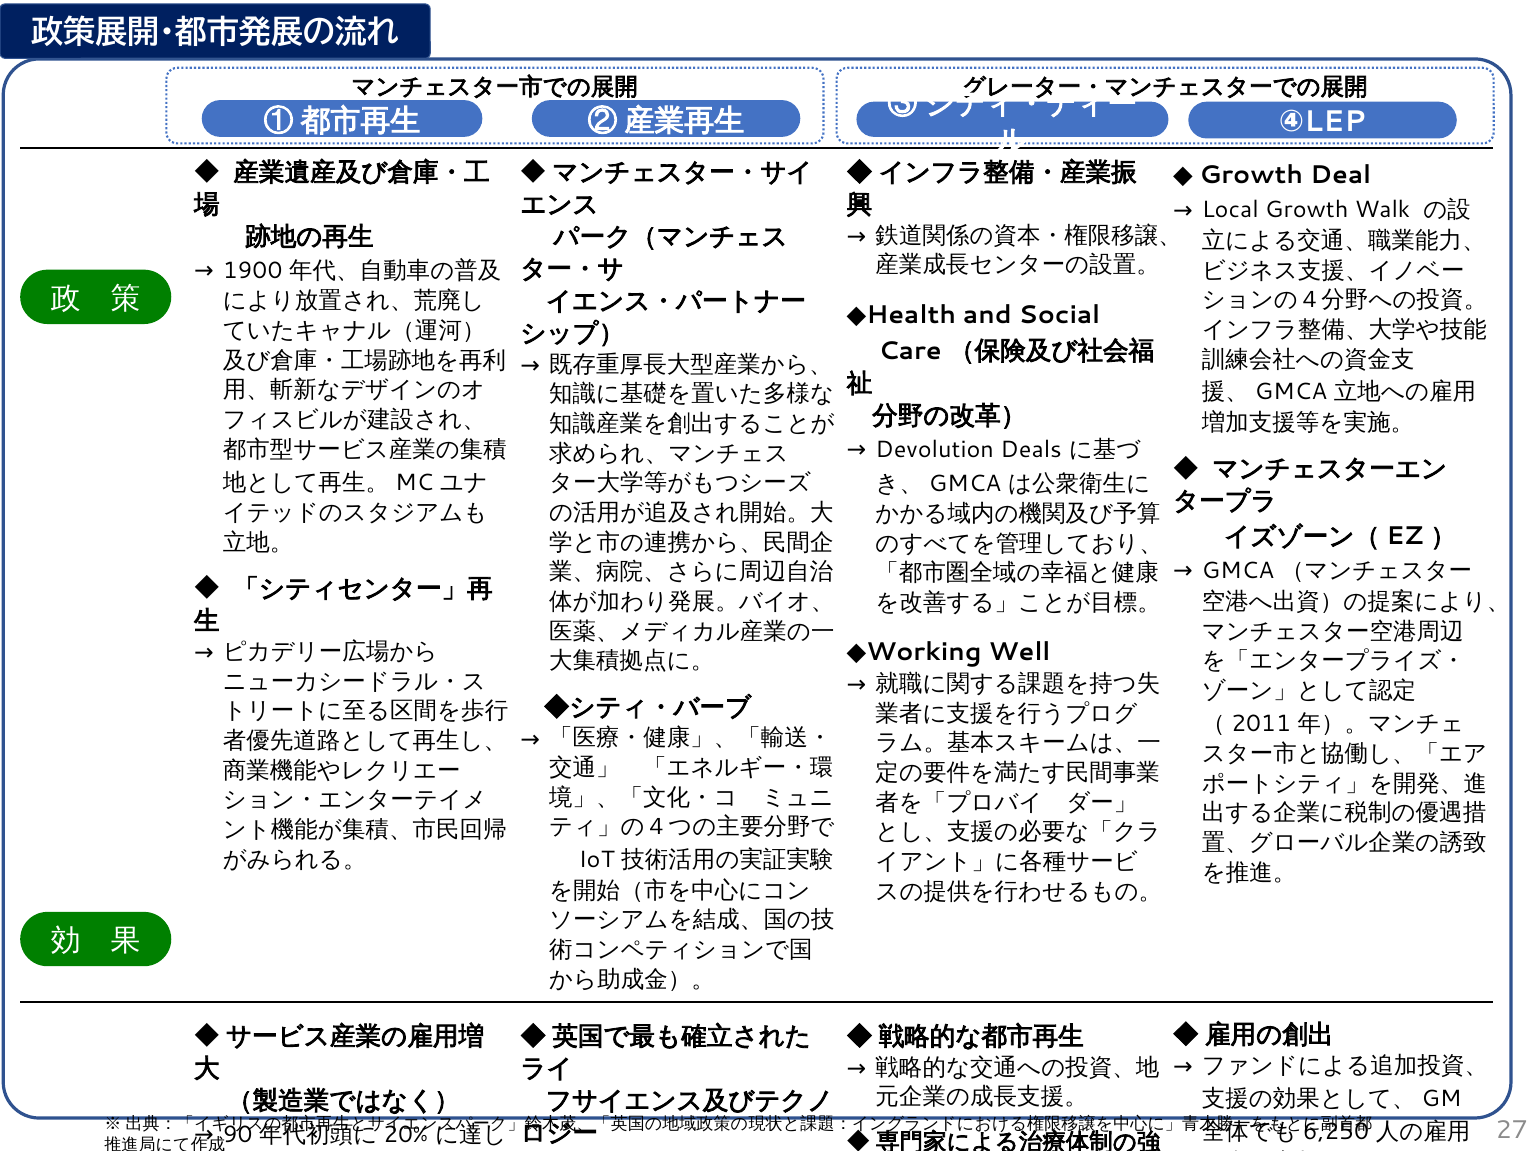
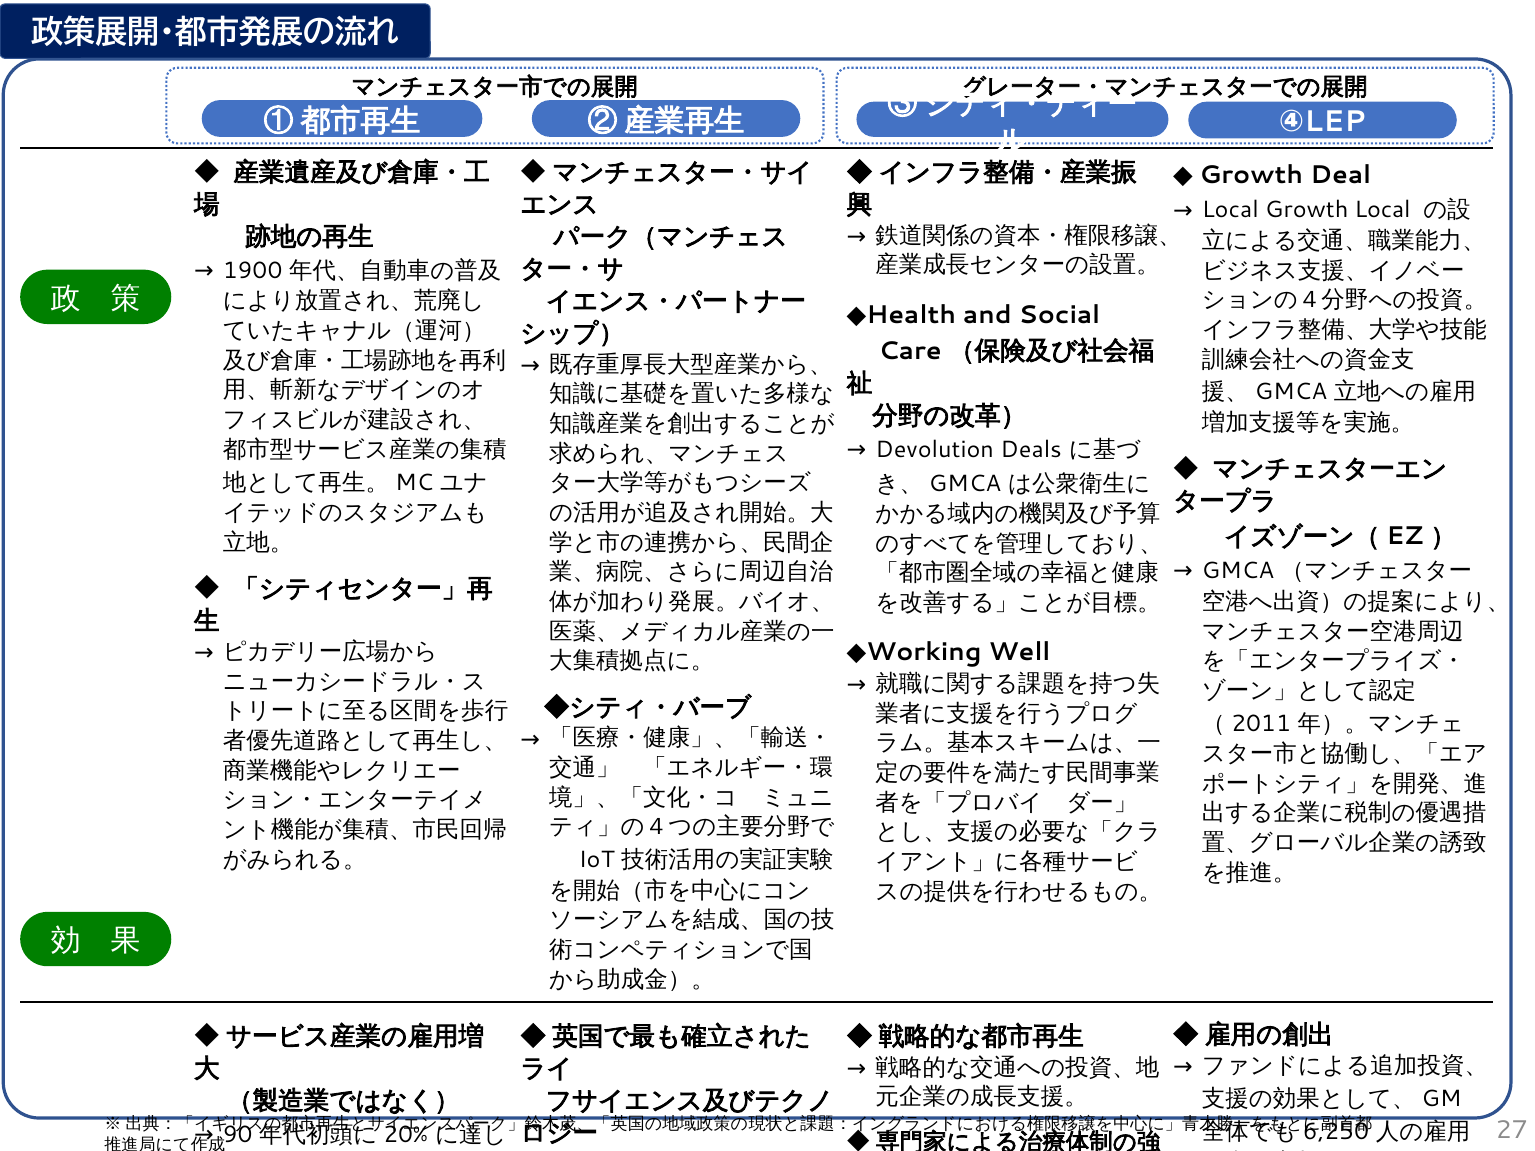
Growth Walk: Walk -> Local (1382, 210)
